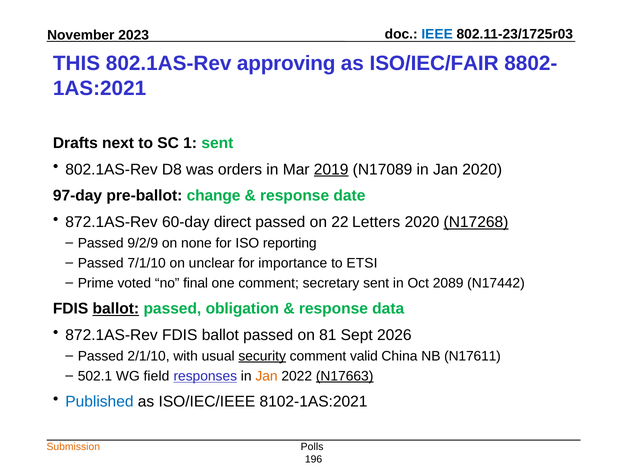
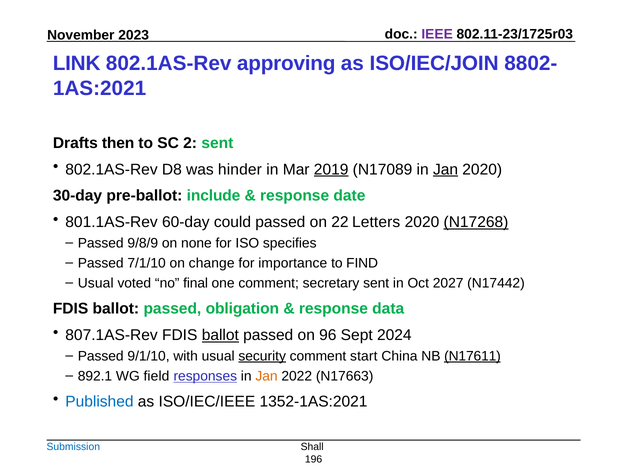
IEEE colour: blue -> purple (437, 34)
THIS: THIS -> LINK (77, 64)
ISO/IEC/FAIR: ISO/IEC/FAIR -> ISO/IEC/JOIN (434, 64)
next: next -> then (118, 143)
1: 1 -> 2 (190, 143)
orders: orders -> hinder (240, 170)
Jan underline: none -> present (446, 170)
97-day: 97-day -> 30-day (78, 196)
change: change -> include (214, 196)
872.1AS-Rev: 872.1AS-Rev -> 801.1AS-Rev (112, 222)
direct: direct -> could (232, 222)
9/2/9: 9/2/9 -> 9/8/9 (143, 243)
reporting: reporting -> specifies (290, 243)
unclear: unclear -> change (212, 263)
ETSI: ETSI -> FIND (362, 263)
Prime: Prime -> Usual (96, 283)
2089: 2089 -> 2027 (448, 283)
ballot underline: present -> none (116, 309)
872.1AS-Rev: 872.1AS-Rev -> 807.1AS-Rev (112, 335)
ballot underline: none -> present (220, 335)
81: 81 -> 96 (328, 335)
2026: 2026 -> 2024 (394, 335)
2/1/10: 2/1/10 -> 9/1/10 (149, 356)
valid: valid -> start (364, 356)
N17611 underline: none -> present (473, 356)
502.1: 502.1 -> 892.1 (95, 376)
N17663 underline: present -> none (345, 376)
8102-1AS:2021: 8102-1AS:2021 -> 1352-1AS:2021 (313, 402)
Submission colour: orange -> blue (73, 447)
Polls: Polls -> Shall (312, 447)
